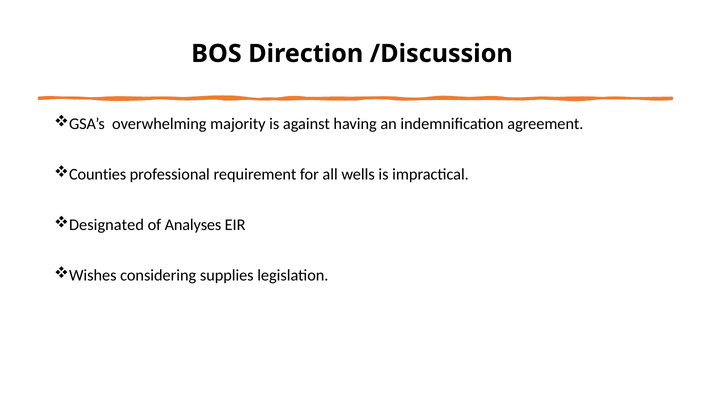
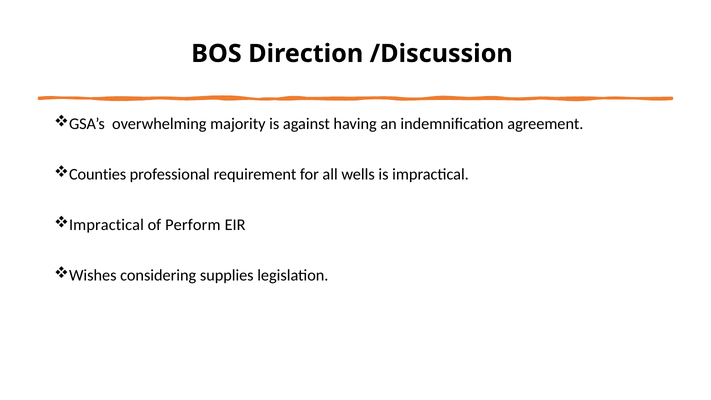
Designated: Designated -> Impractical (106, 225)
Analyses: Analyses -> Perform (193, 225)
